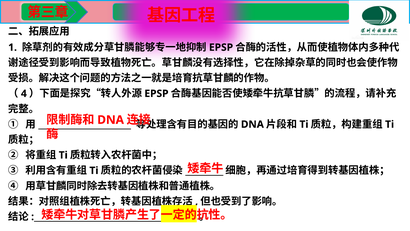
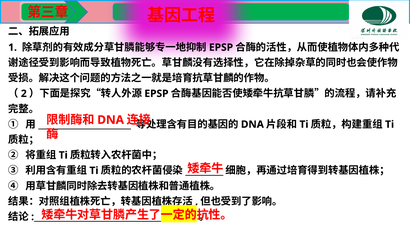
4: 4 -> 2 (24, 93)
